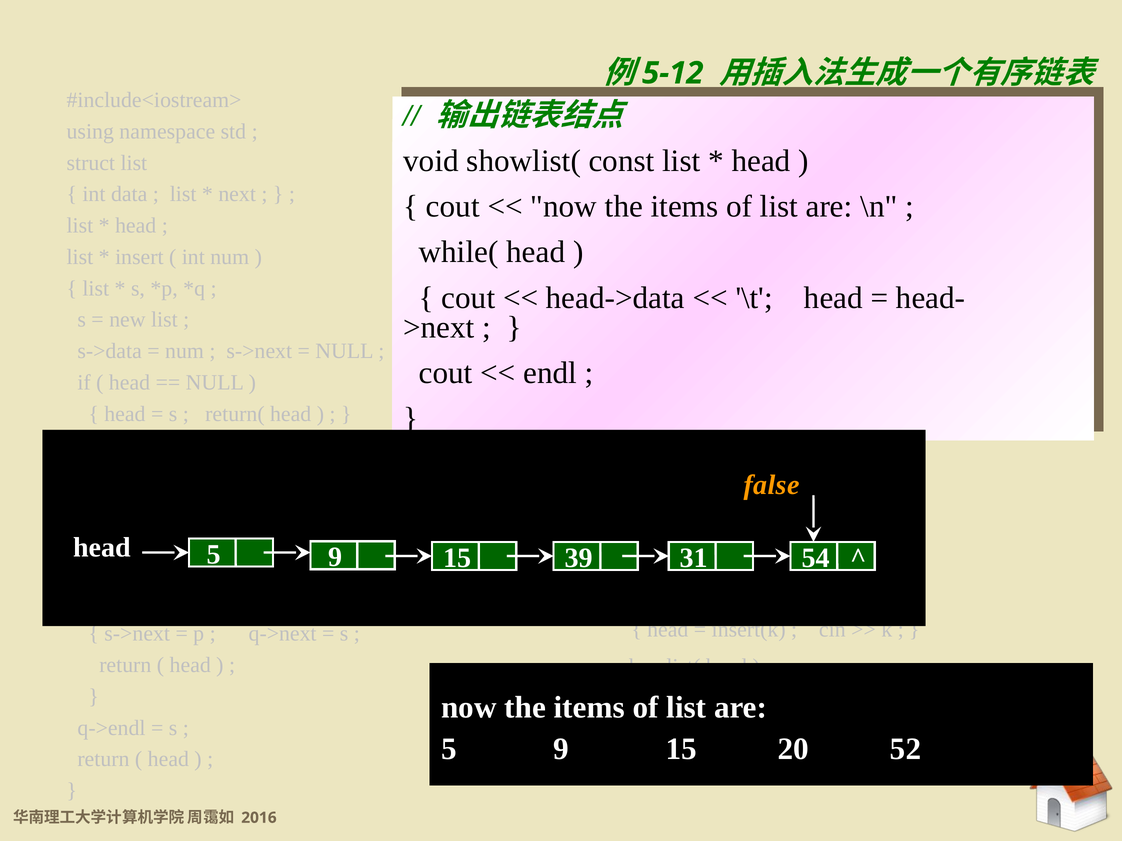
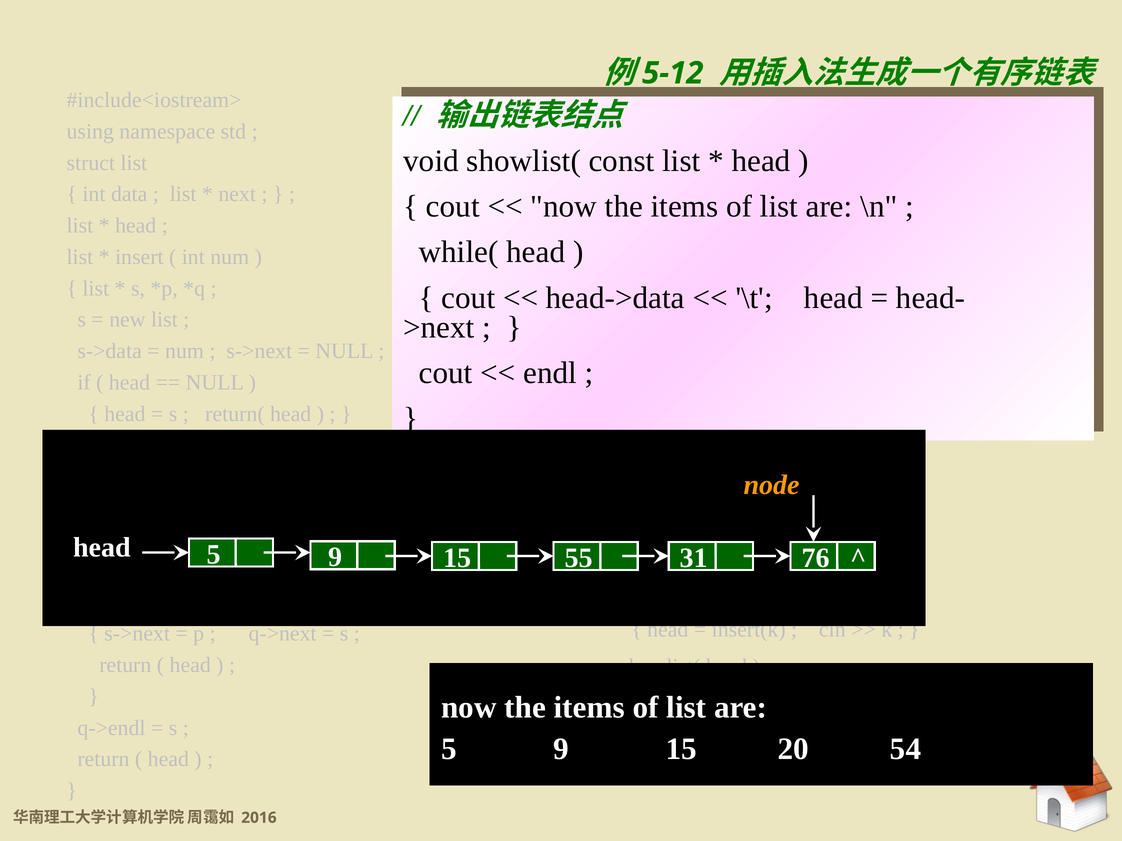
false: false -> node (772, 485)
39: 39 -> 55 (579, 558)
54: 54 -> 76 (816, 558)
52: 52 -> 54 (906, 749)
